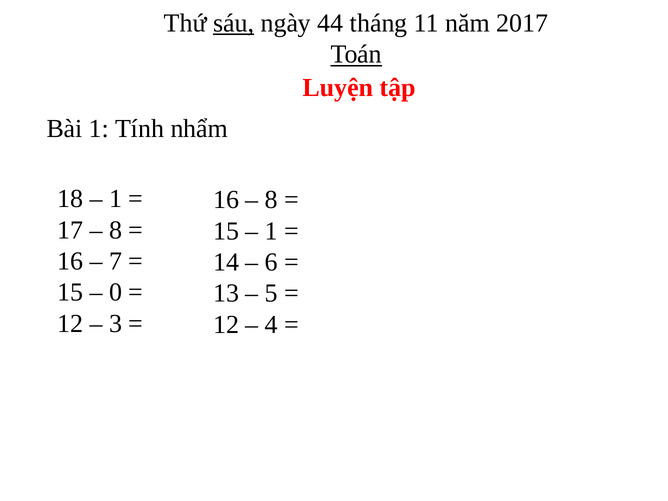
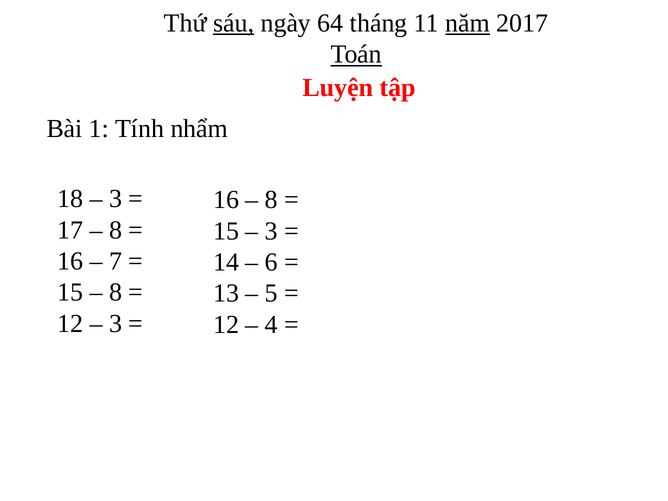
44: 44 -> 64 (330, 23)
năm underline: none -> present (468, 23)
1: 1 -> 3 (116, 199)
1: 1 -> 3 (271, 231)
0: 0 -> 8 (116, 292)
